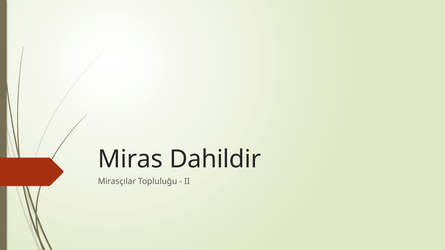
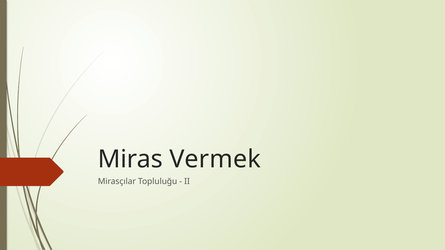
Dahildir: Dahildir -> Vermek (215, 159)
